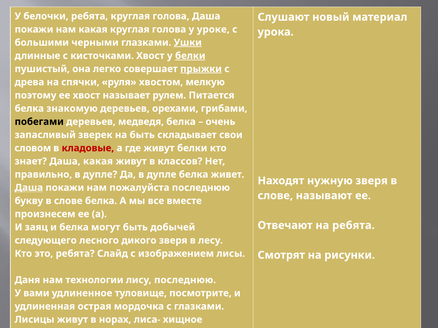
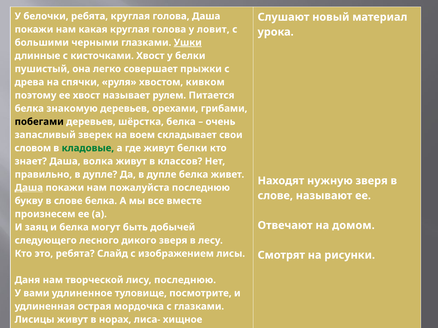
уроке: уроке -> ловит (213, 29)
белки underline: present -> none (190, 56)
прыжки underline: present -> none (201, 69)
мелкую: мелкую -> кивком (205, 82)
медведя: медведя -> шёрстка (141, 122)
на быть: быть -> воем (142, 135)
кладовые colour: red -> green (88, 148)
Даша какая: какая -> волка (98, 161)
на ребята: ребята -> домом (353, 226)
технологии: технологии -> творческой (94, 280)
